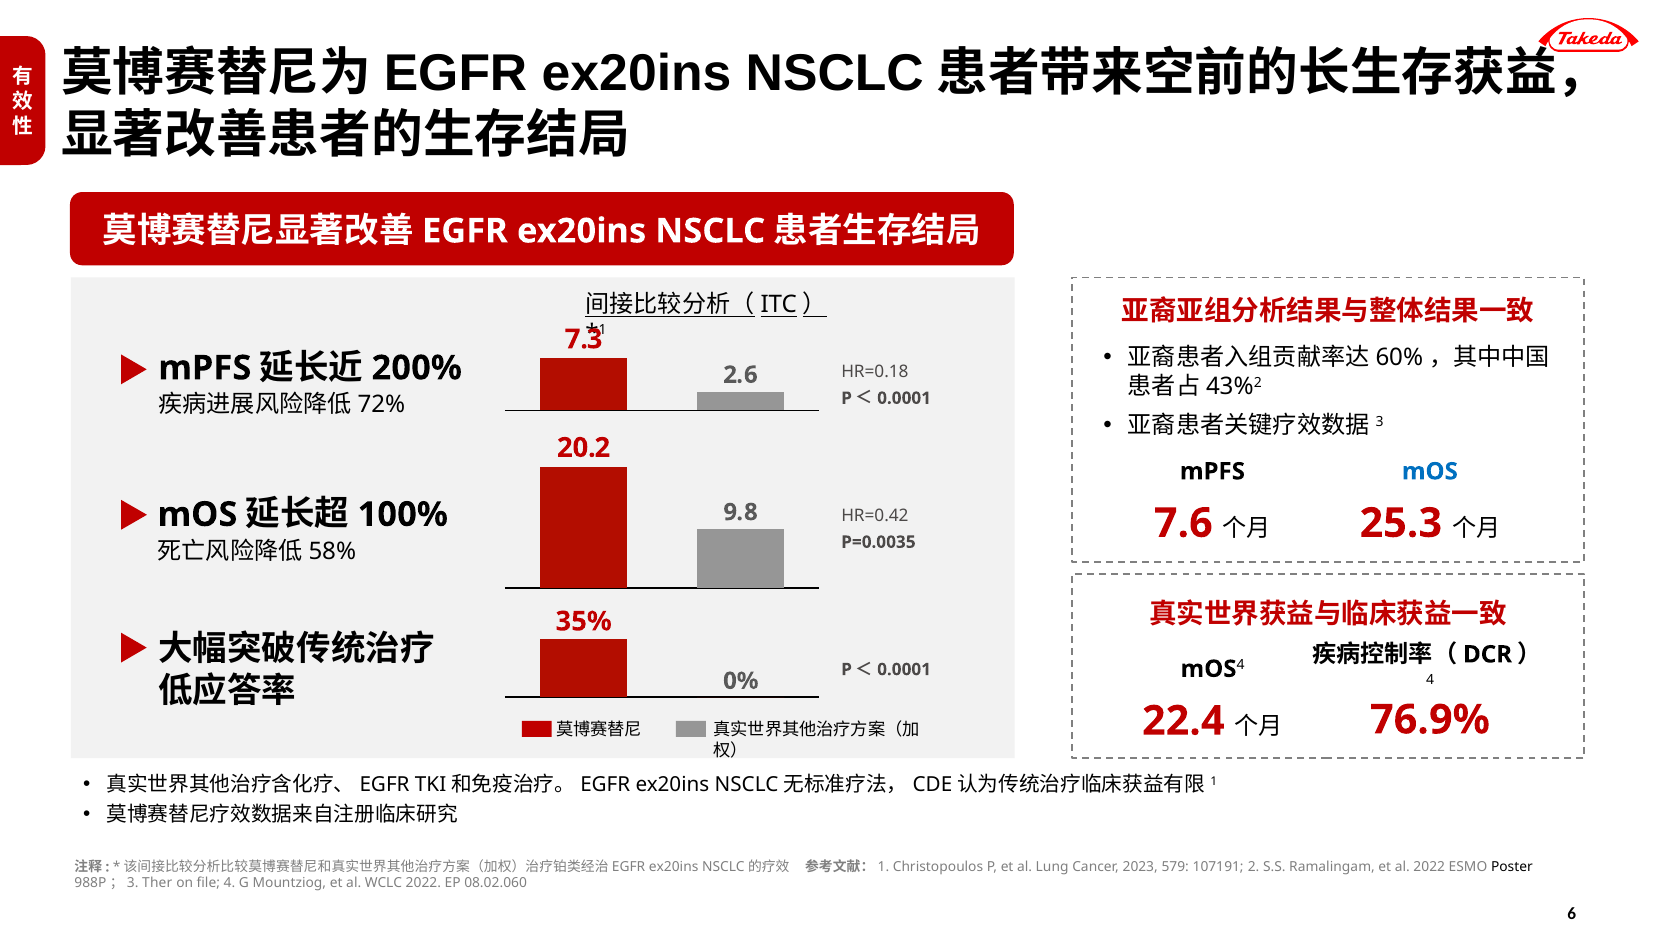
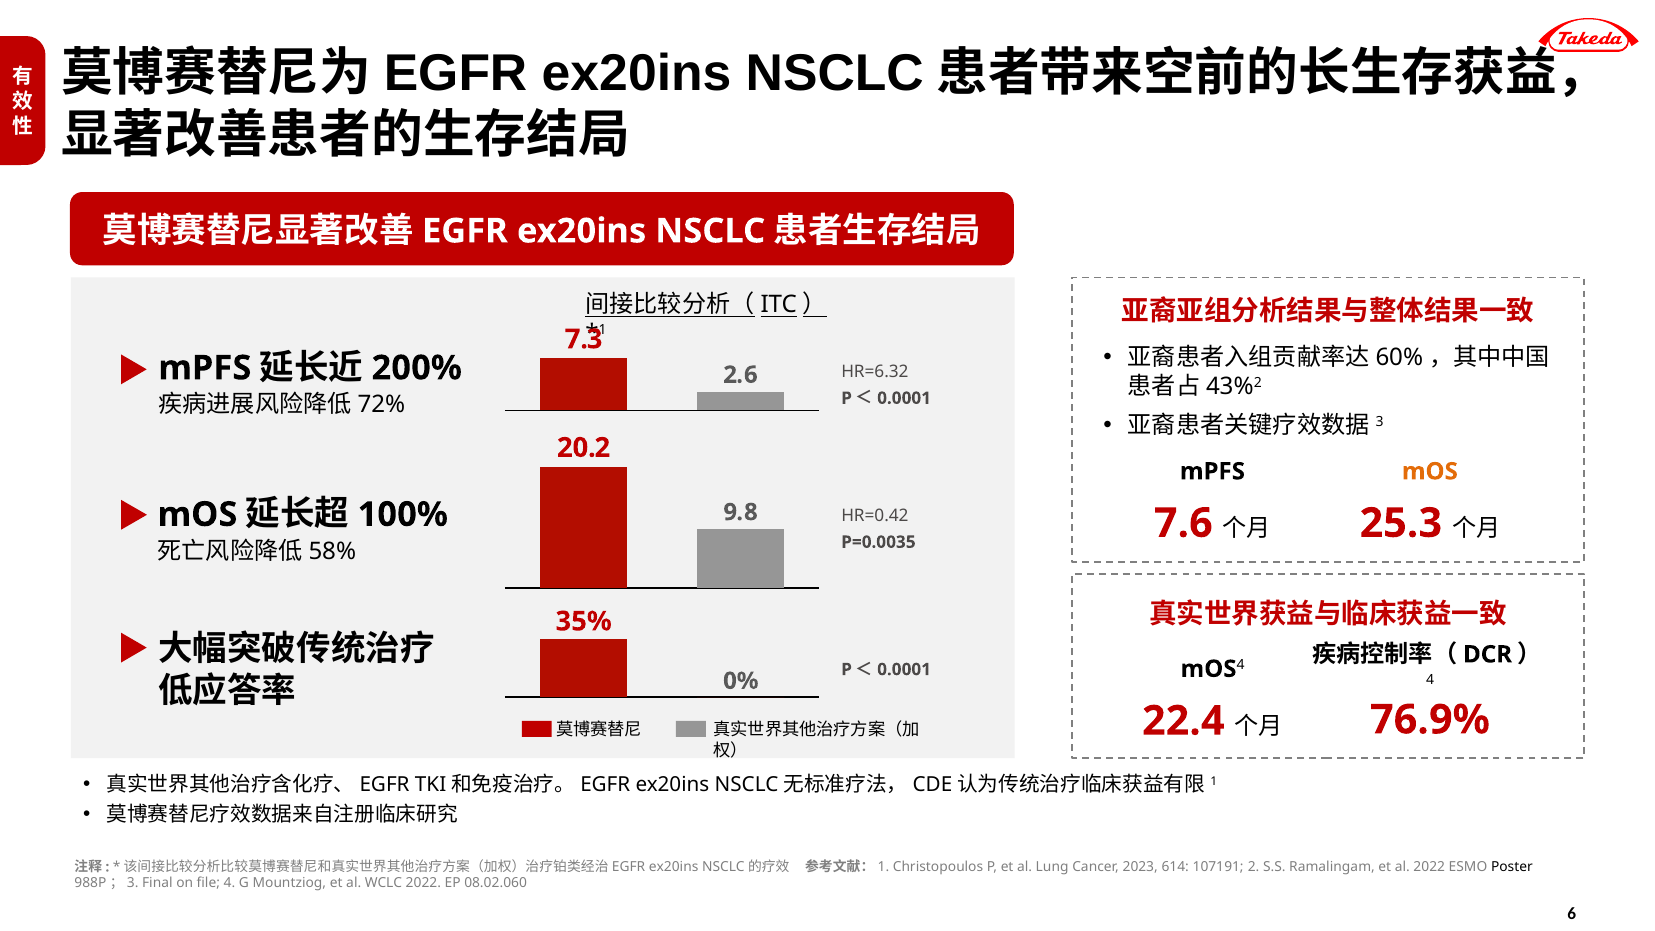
HR=0.18: HR=0.18 -> HR=6.32 (875, 372)
mOS colour: blue -> orange (1430, 471)
579: 579 -> 614 (1175, 867)
Ther: Ther -> Final (157, 883)
